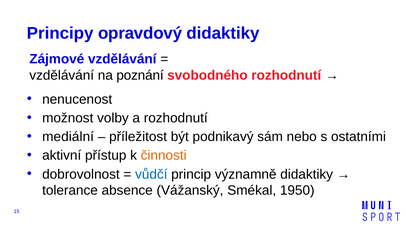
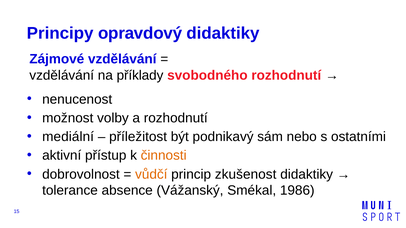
poznání: poznání -> příklady (140, 76)
vůdčí colour: blue -> orange (151, 175)
významně: významně -> zkušenost (246, 175)
1950: 1950 -> 1986 (297, 191)
